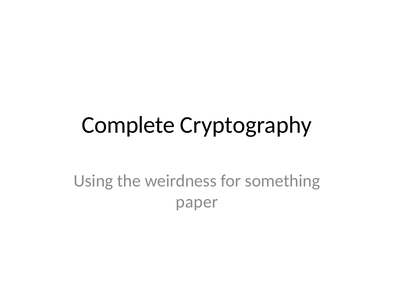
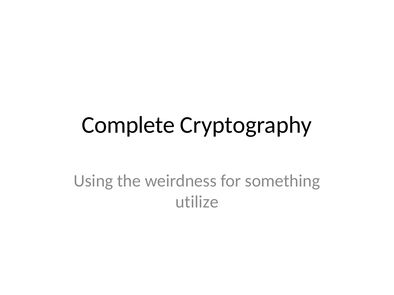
paper: paper -> utilize (197, 202)
